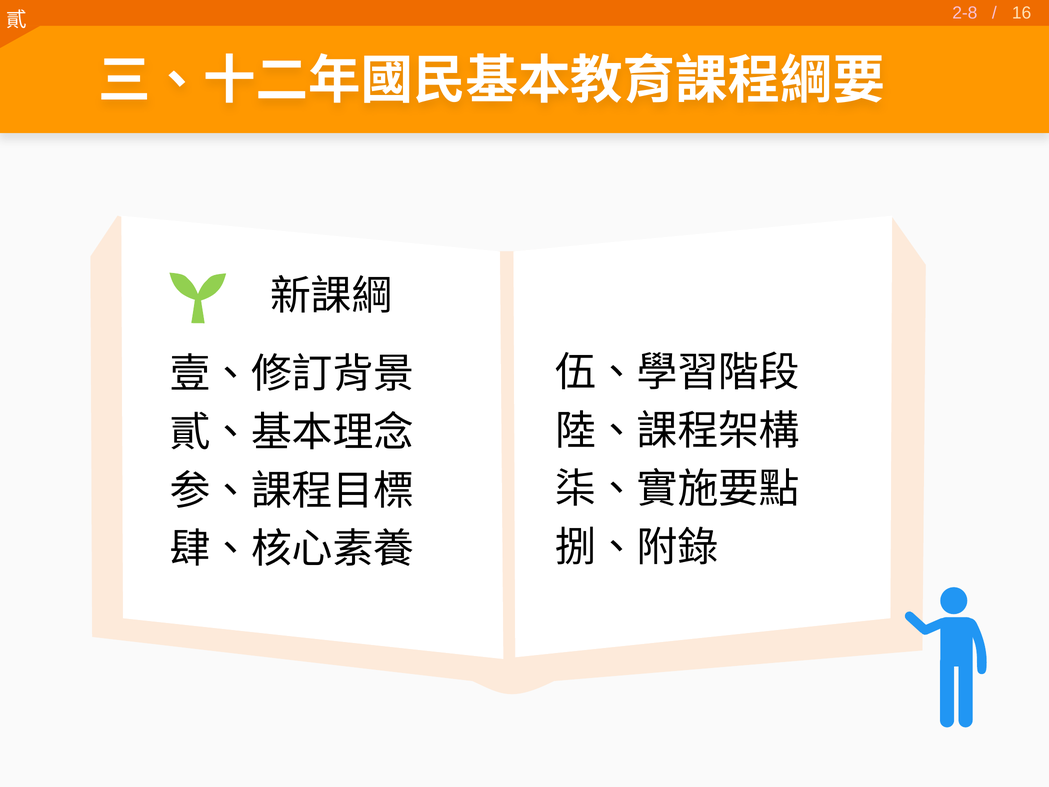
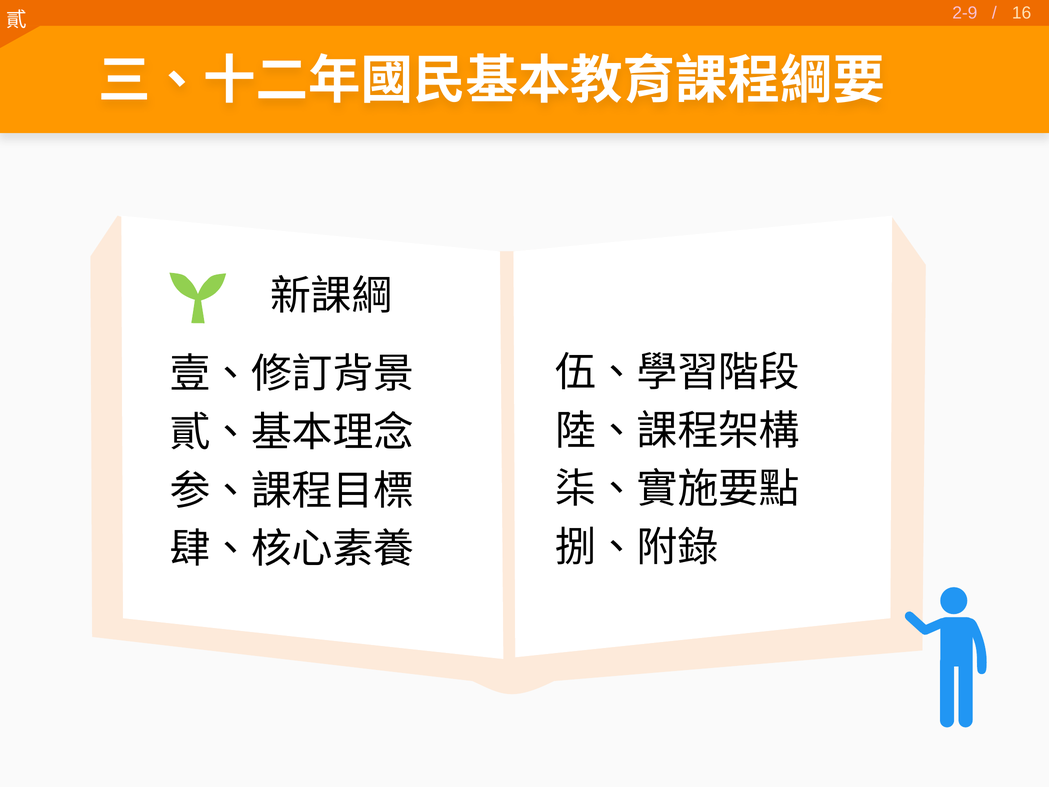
2-8: 2-8 -> 2-9 (965, 13)
